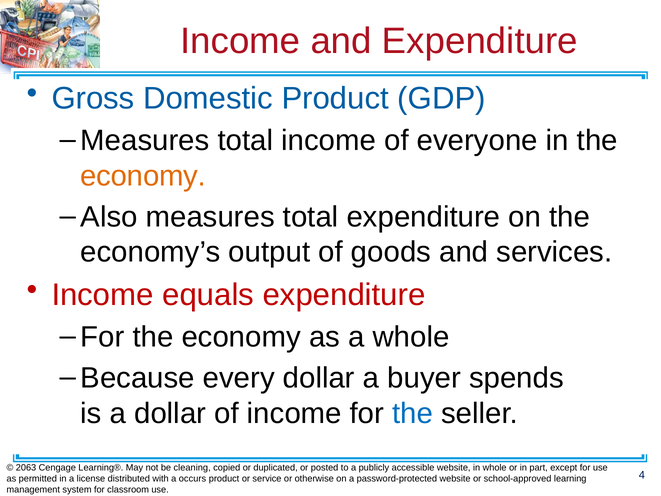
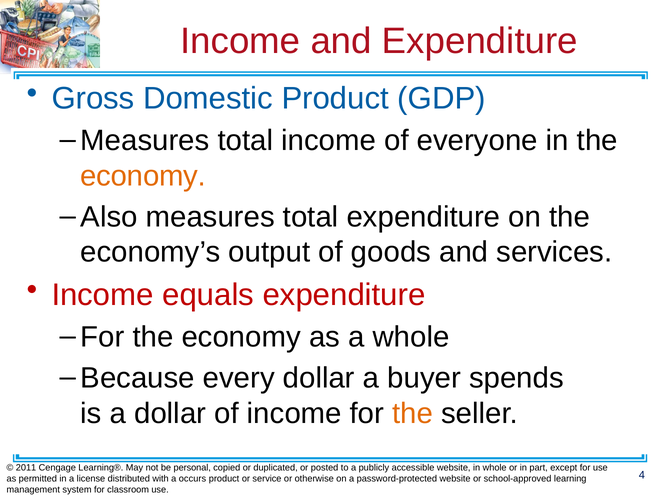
the colour: blue -> orange (413, 413)
2063: 2063 -> 2011 (26, 467)
cleaning: cleaning -> personal (192, 467)
